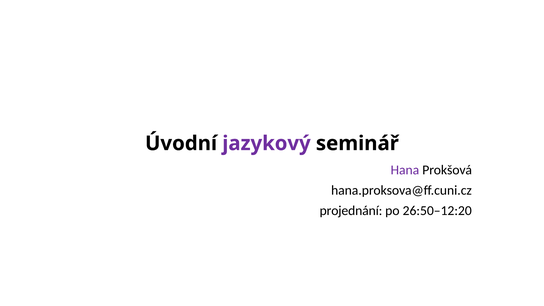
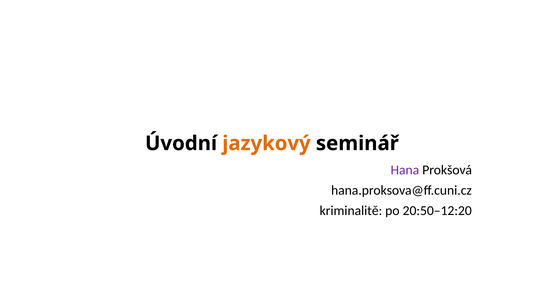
jazykový colour: purple -> orange (266, 143)
projednání: projednání -> kriminalitě (351, 211)
26:50–12:20: 26:50–12:20 -> 20:50–12:20 (437, 211)
